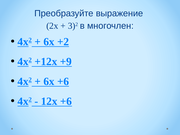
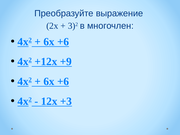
+2: +2 -> +6 (63, 42)
12х +6: +6 -> +3 (66, 101)
